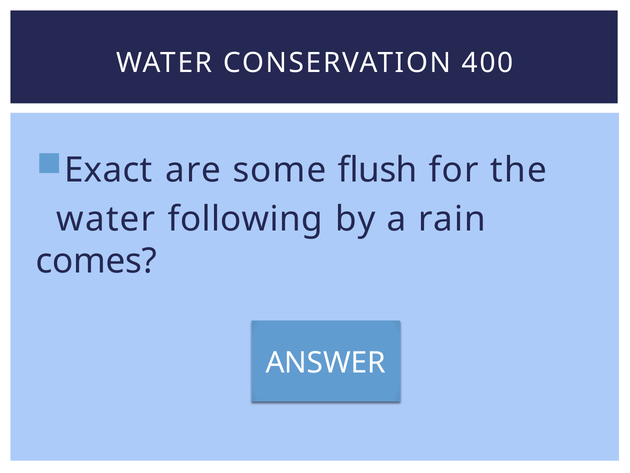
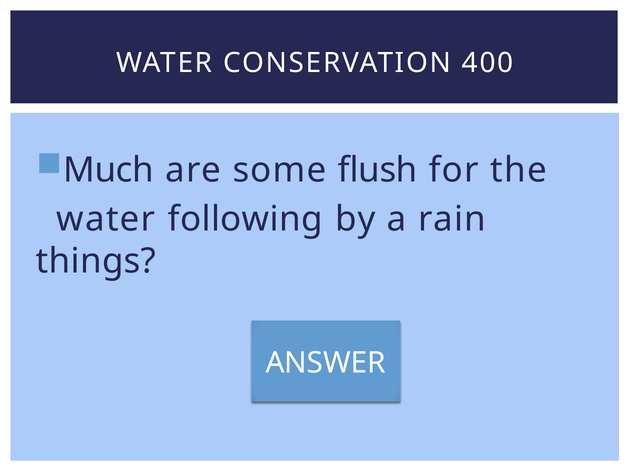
Exact: Exact -> Much (109, 170)
comes: comes -> things (96, 261)
